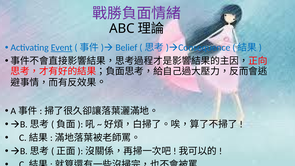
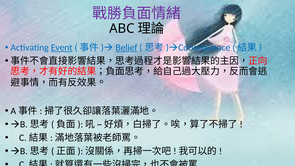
Belief underline: none -> present (126, 48)
